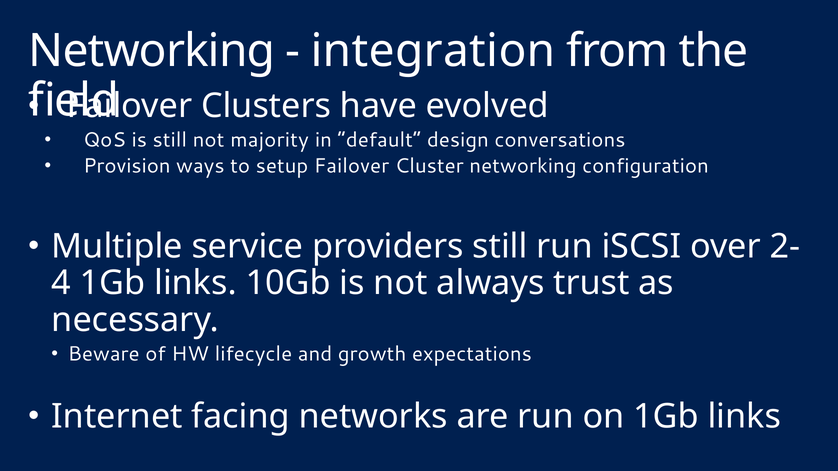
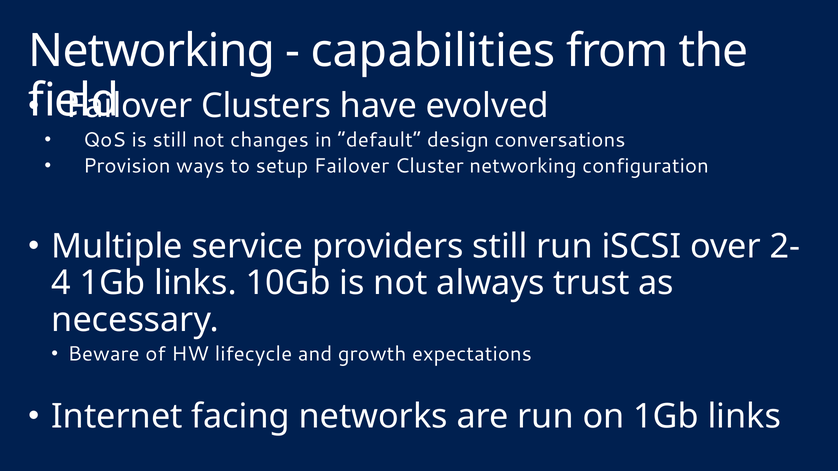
integration: integration -> capabilities (433, 51)
majority: majority -> changes (270, 140)
